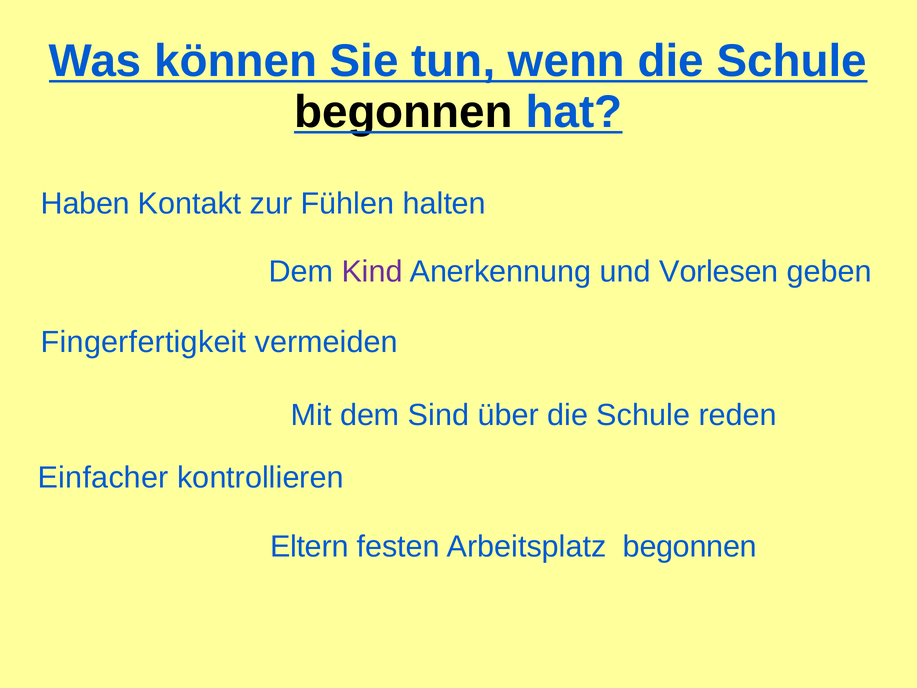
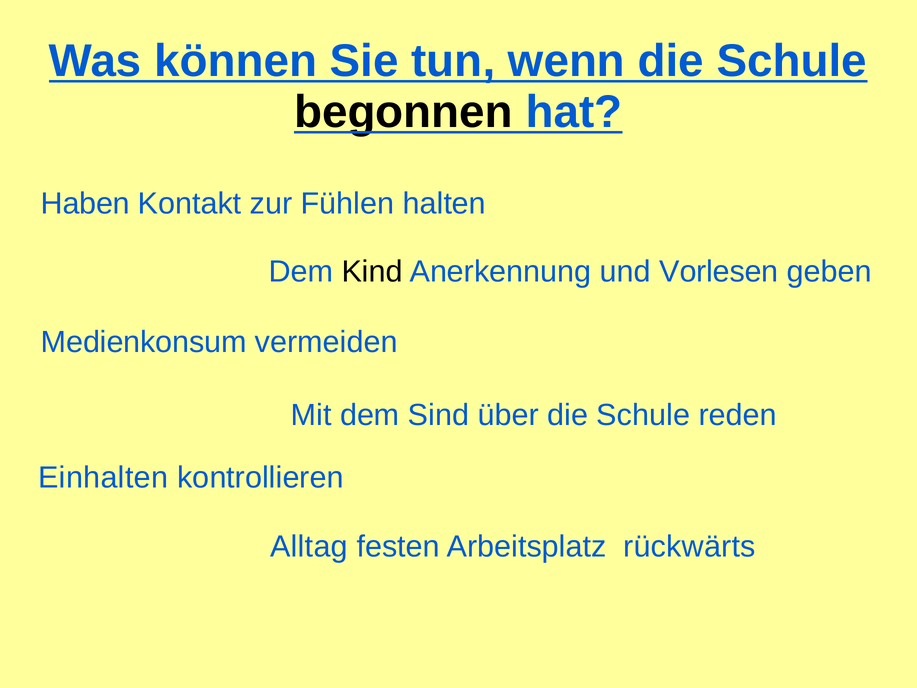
Kind colour: purple -> black (372, 271)
Fingerfertigkeit: Fingerfertigkeit -> Medienkonsum (144, 342)
Einfacher: Einfacher -> Einhalten (103, 477)
Eltern: Eltern -> Alltag (309, 546)
Arbeitsplatz begonnen: begonnen -> rückwärts (690, 546)
